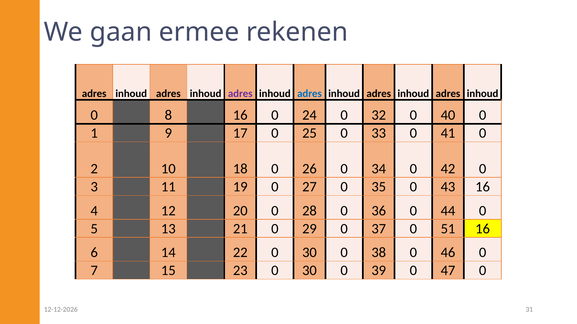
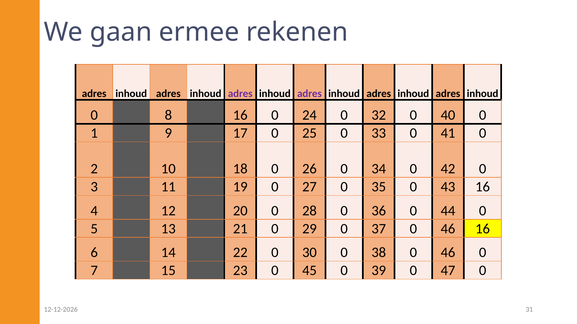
adres colour: blue -> purple (309, 94)
37 0 51: 51 -> 46 (448, 229)
23 0 30: 30 -> 45 (309, 271)
